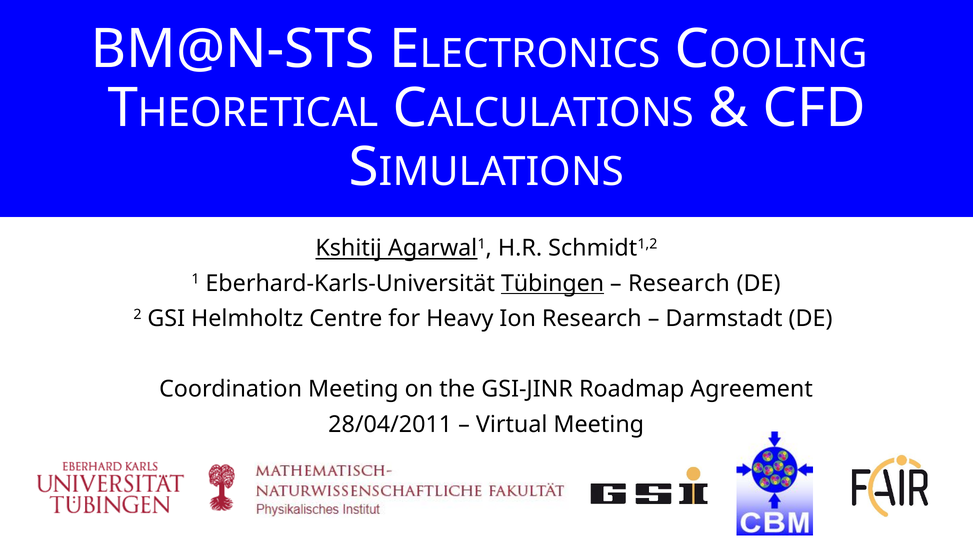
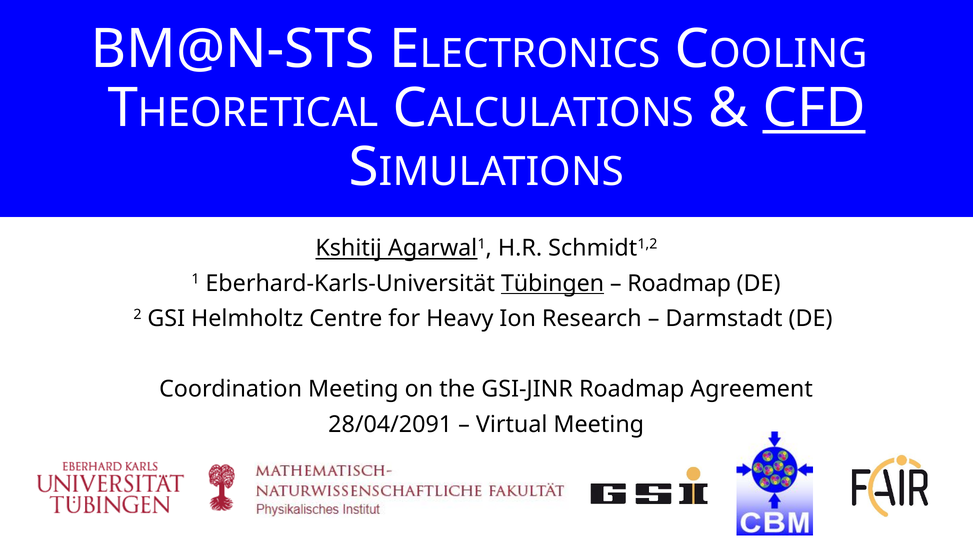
CFD underline: none -> present (814, 108)
Research: Research -> Roadmap (679, 284)
28/04/2011: 28/04/2011 -> 28/04/2091 (390, 425)
